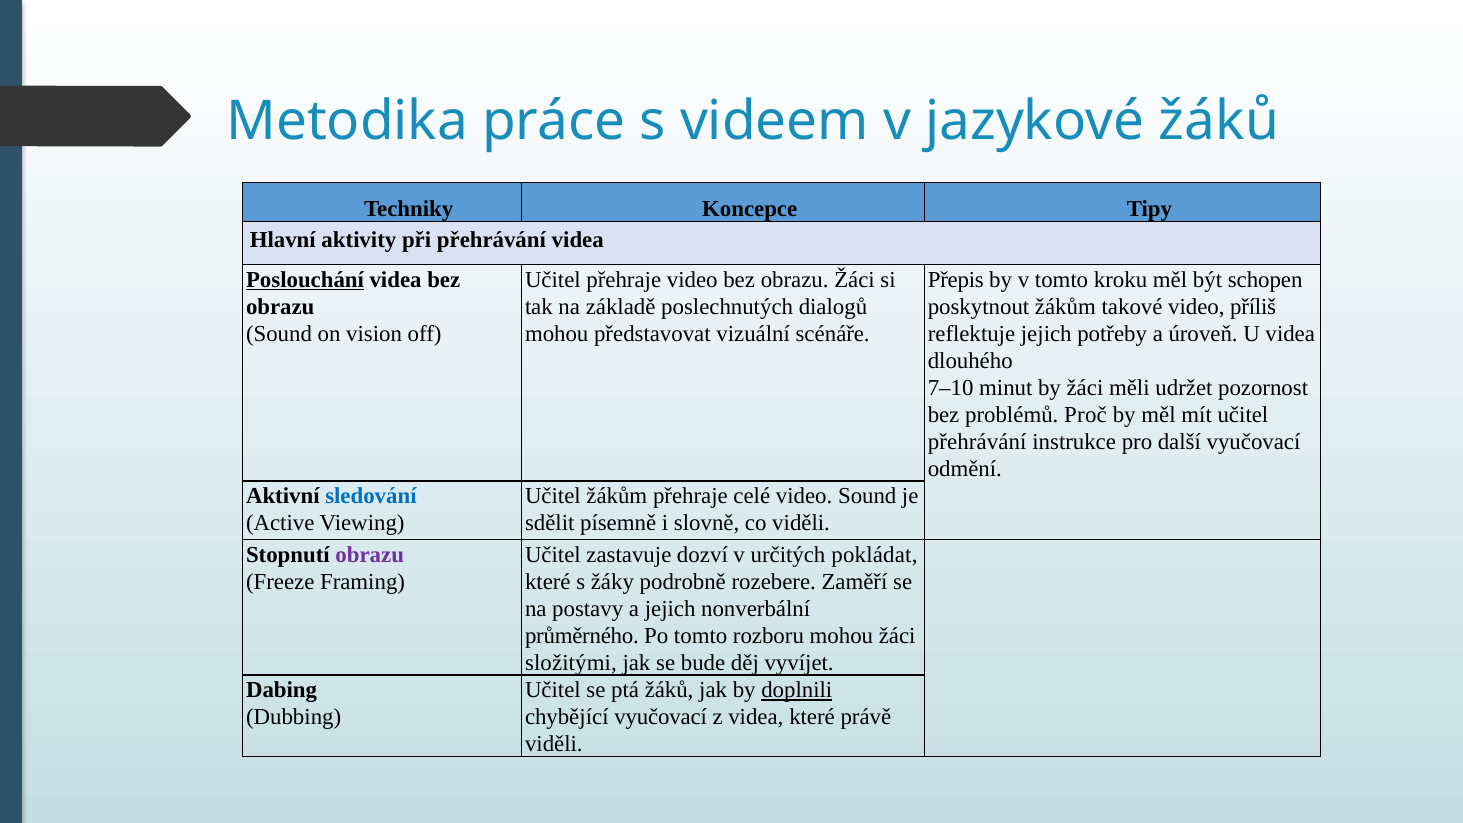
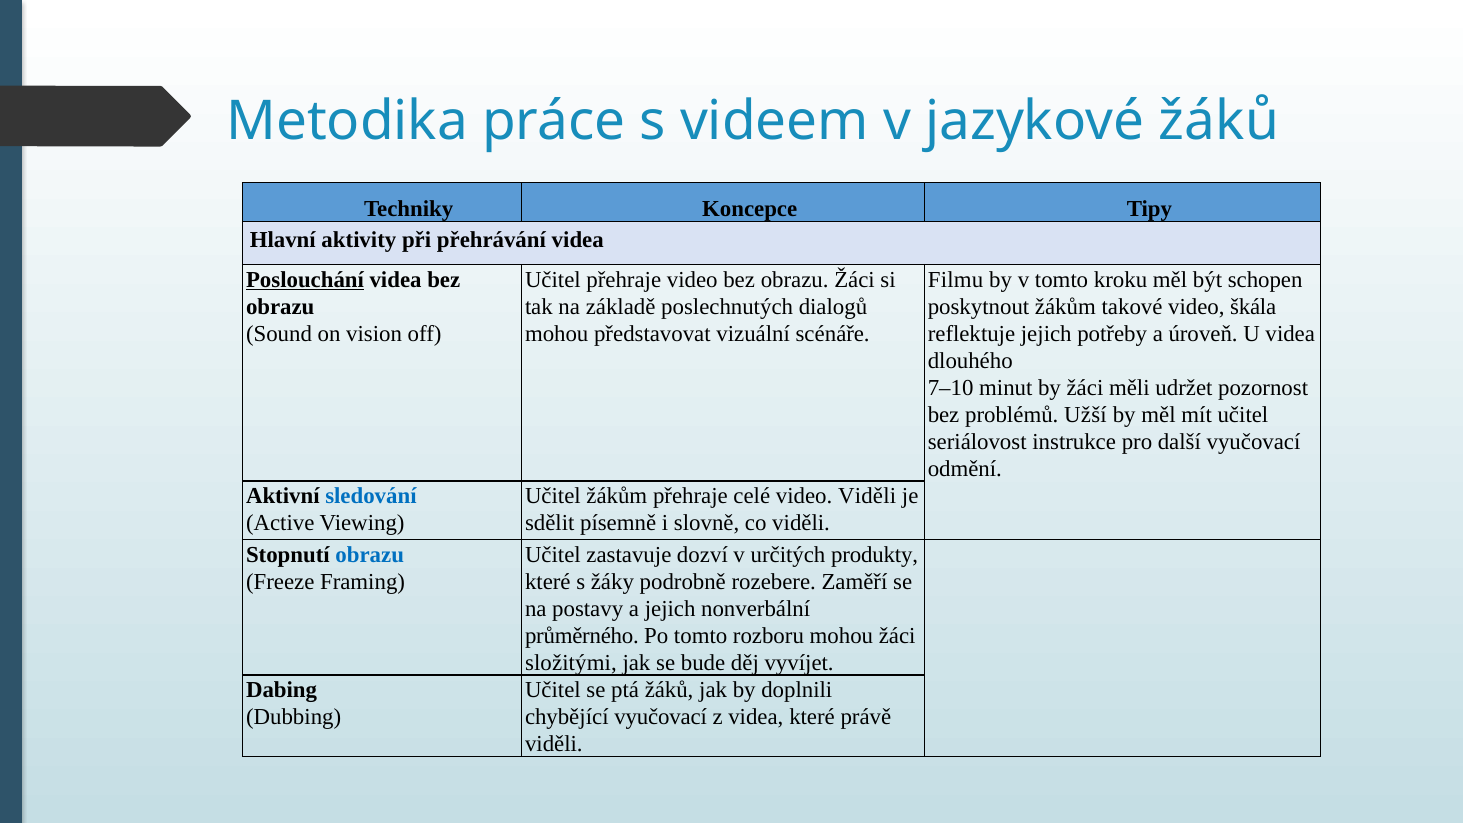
Přepis: Přepis -> Filmu (956, 280)
příliš: příliš -> škála (1253, 307)
Proč: Proč -> Užší (1086, 415)
přehrávání: přehrávání -> seriálovost (977, 442)
video Sound: Sound -> Viděli (867, 496)
obrazu colour: purple -> blue (370, 555)
pokládat: pokládat -> produkty (875, 555)
doplnili underline: present -> none (797, 690)
